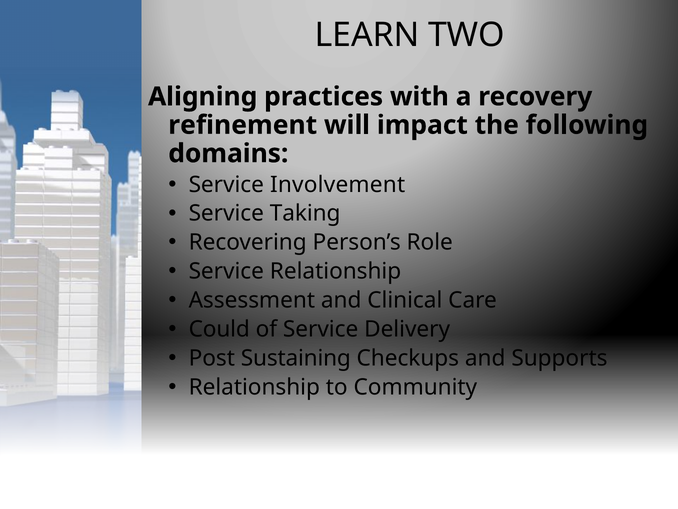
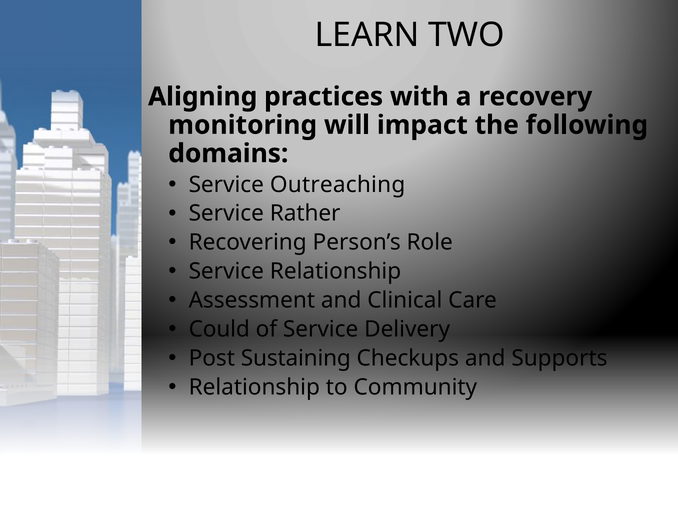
refinement: refinement -> monitoring (243, 125)
Involvement: Involvement -> Outreaching (338, 184)
Taking: Taking -> Rather (305, 213)
